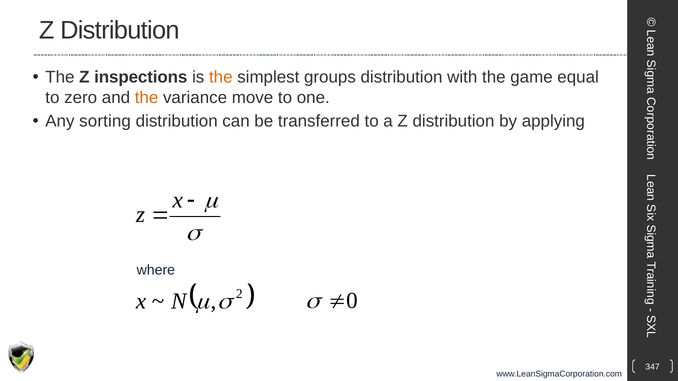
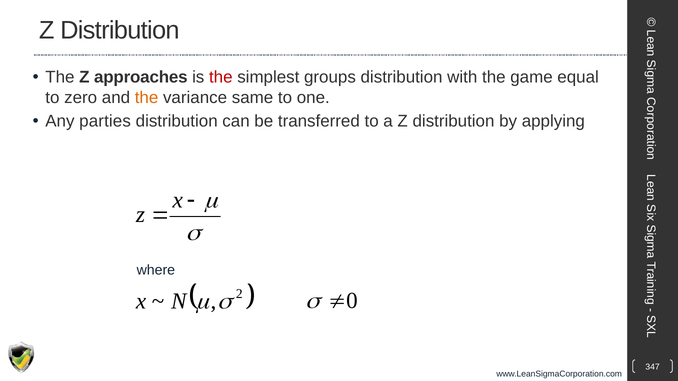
inspections: inspections -> approaches (141, 77)
the colour: orange -> red (221, 77)
move: move -> same (253, 98)
sorting: sorting -> parties (105, 122)
